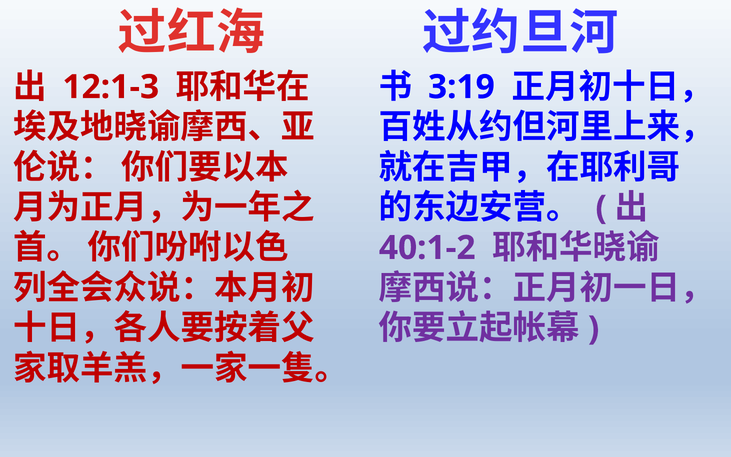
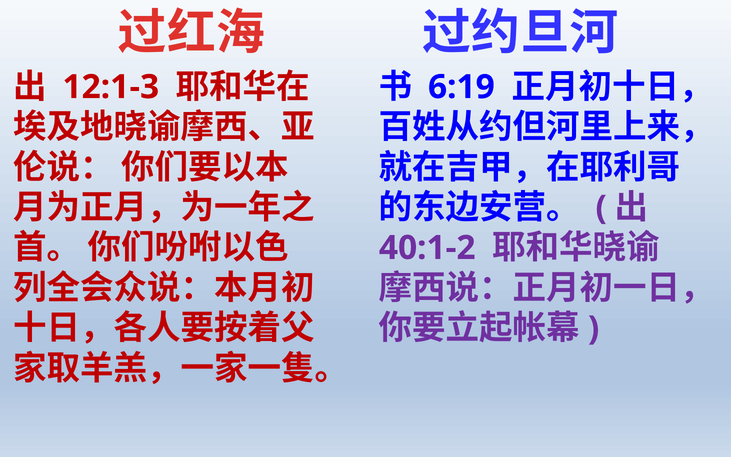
3:19: 3:19 -> 6:19 (461, 87)
